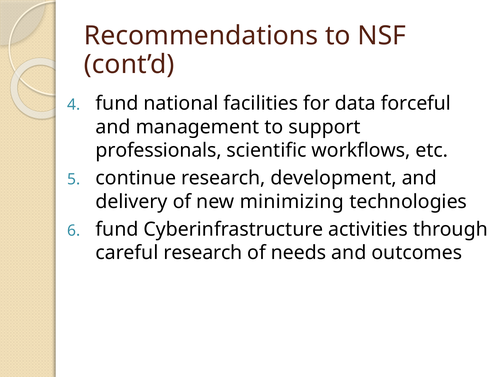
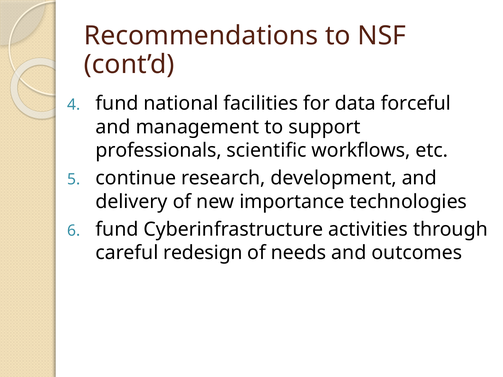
minimizing: minimizing -> importance (292, 202)
careful research: research -> redesign (203, 253)
